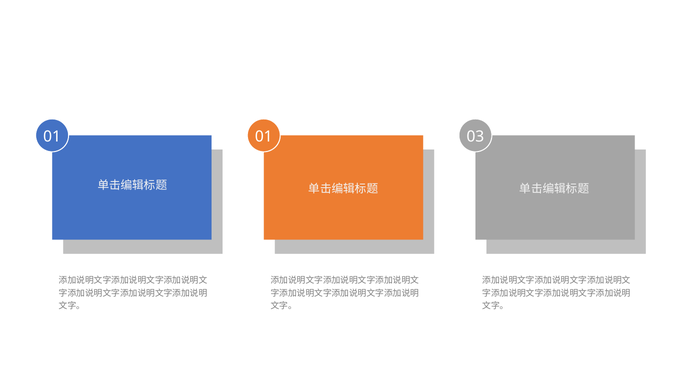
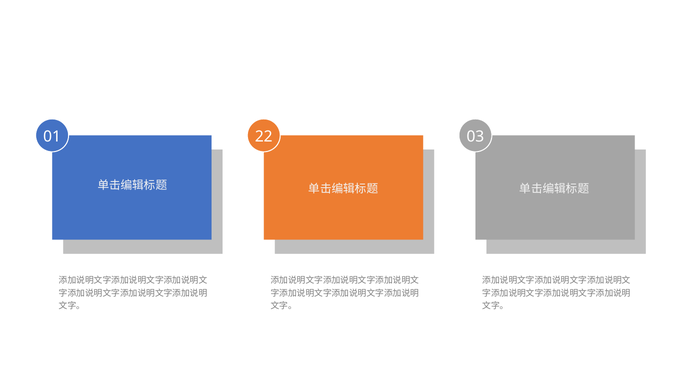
01 01: 01 -> 22 (264, 137)
